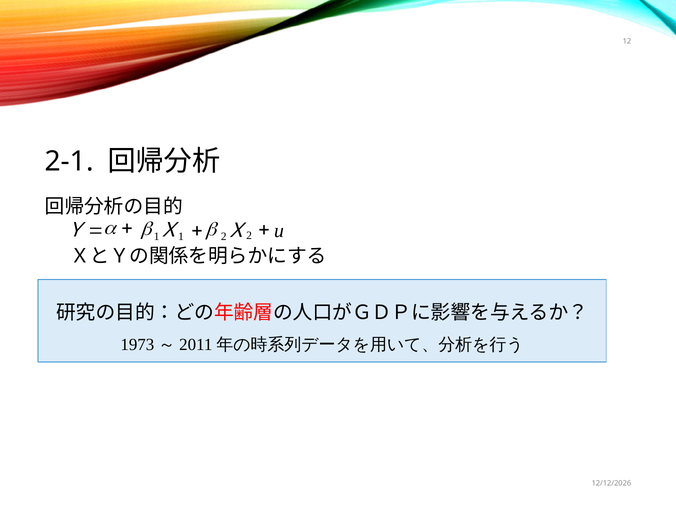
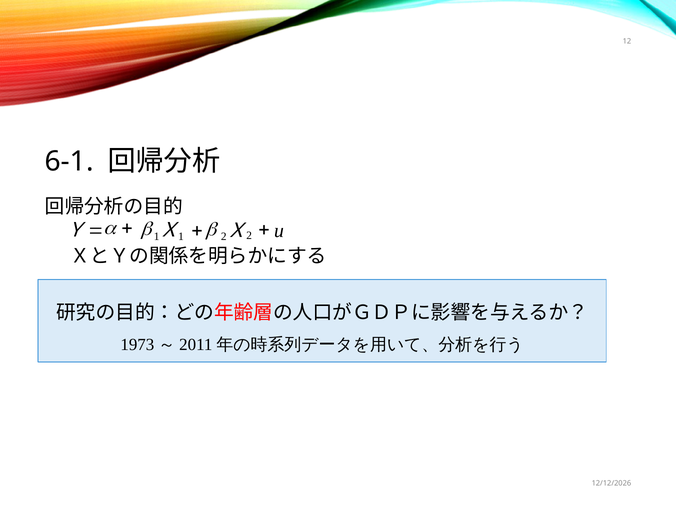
2-1: 2-1 -> 6-1 (69, 162)
